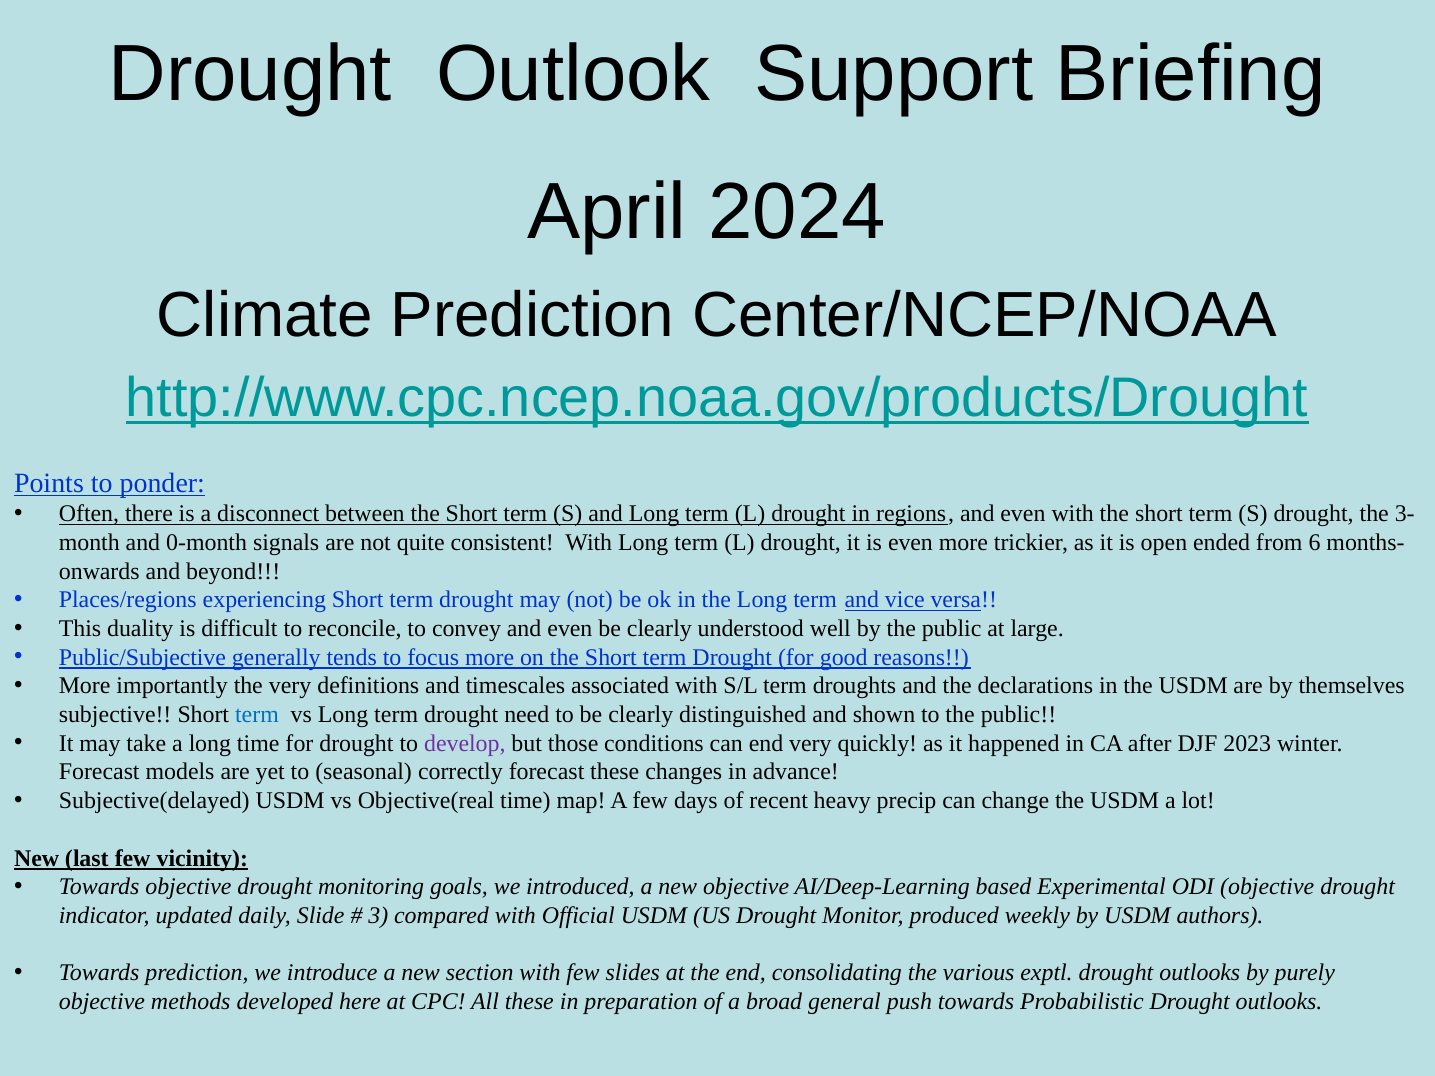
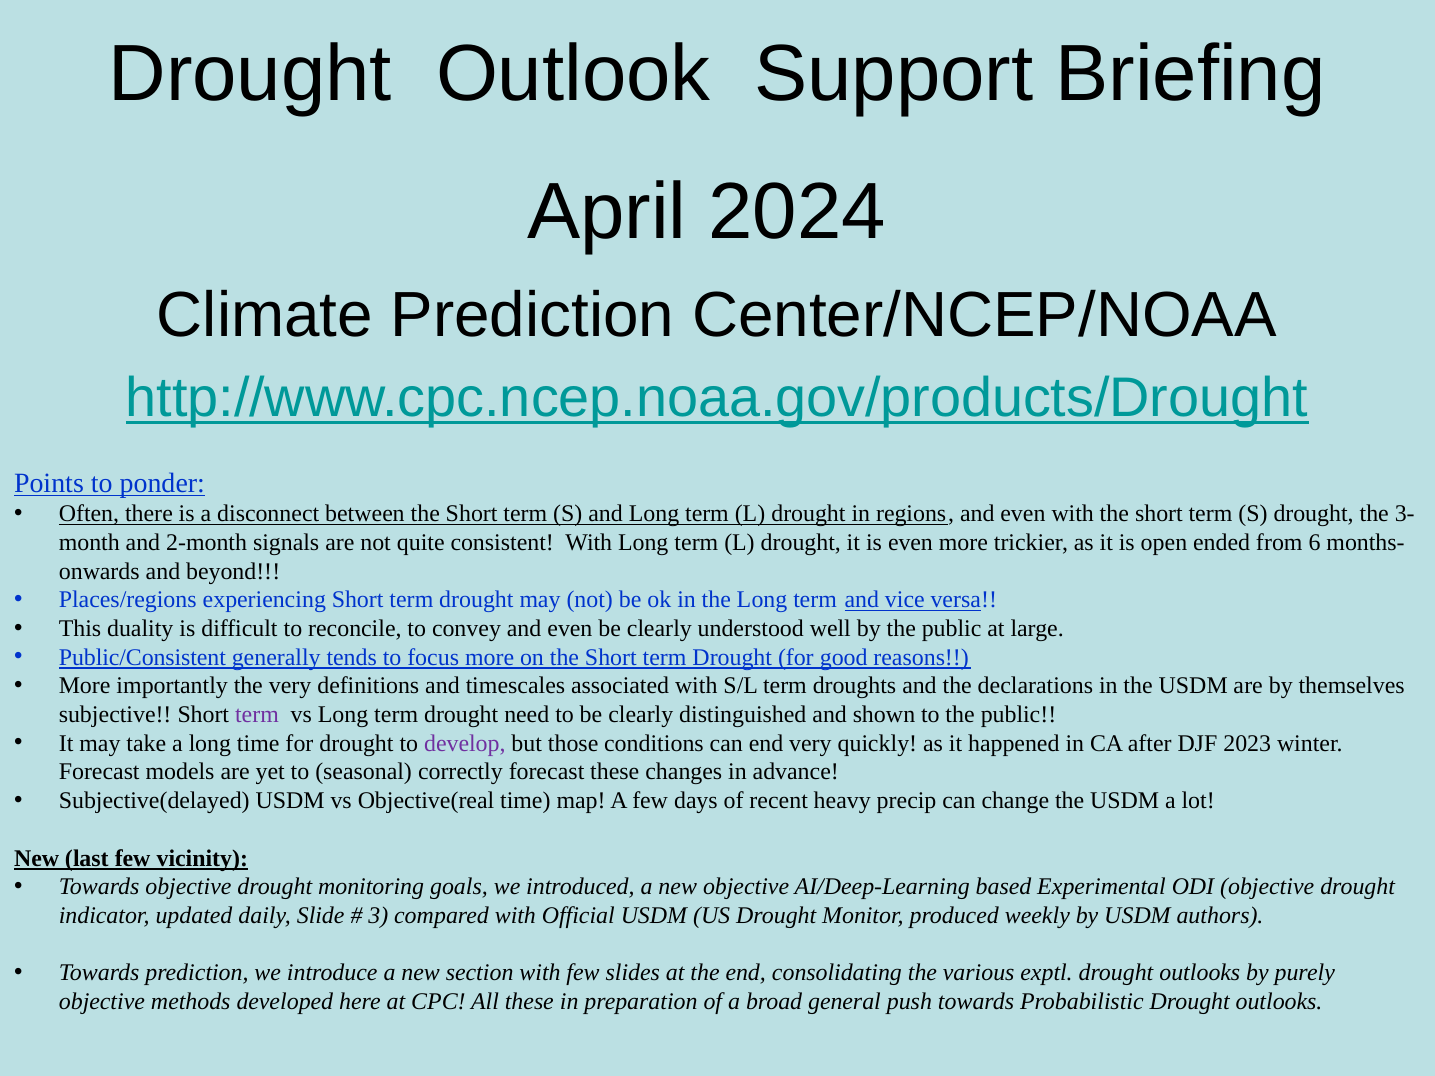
0-month: 0-month -> 2-month (207, 543)
Public/Subjective: Public/Subjective -> Public/Consistent (142, 657)
term colour: blue -> purple (257, 715)
